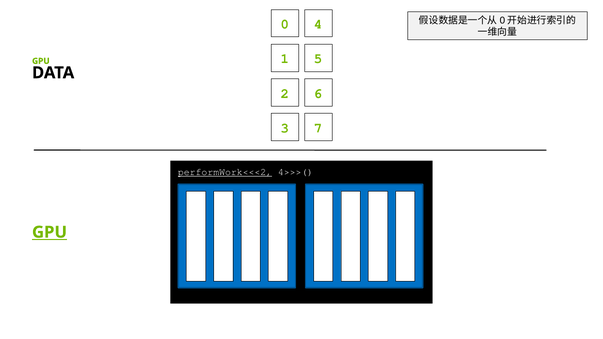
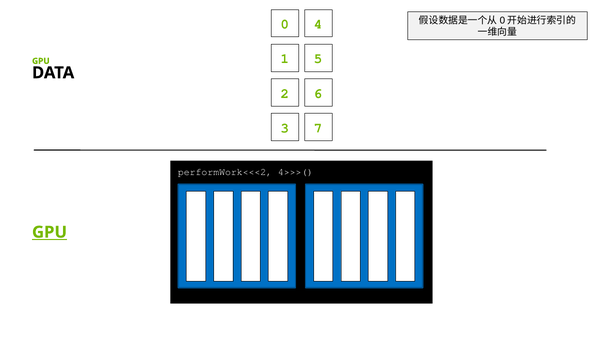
performWork<<<2 underline: present -> none (225, 172)
